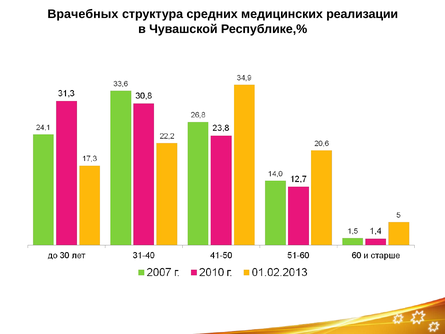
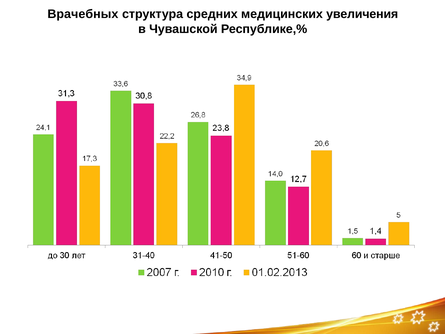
реализации: реализации -> увеличения (362, 14)
